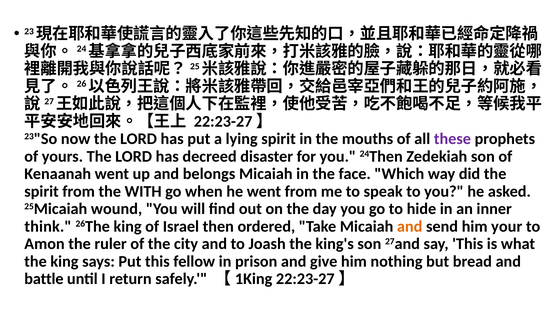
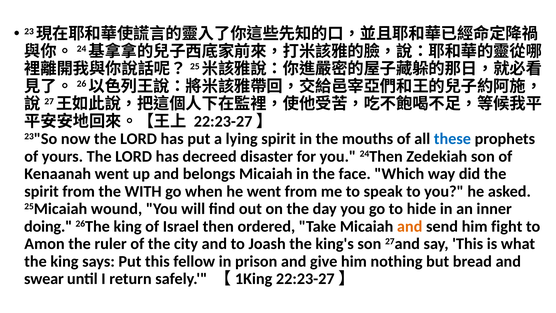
these colour: purple -> blue (452, 139)
think: think -> doing (48, 226)
your: your -> fight (507, 226)
battle: battle -> swear (44, 279)
